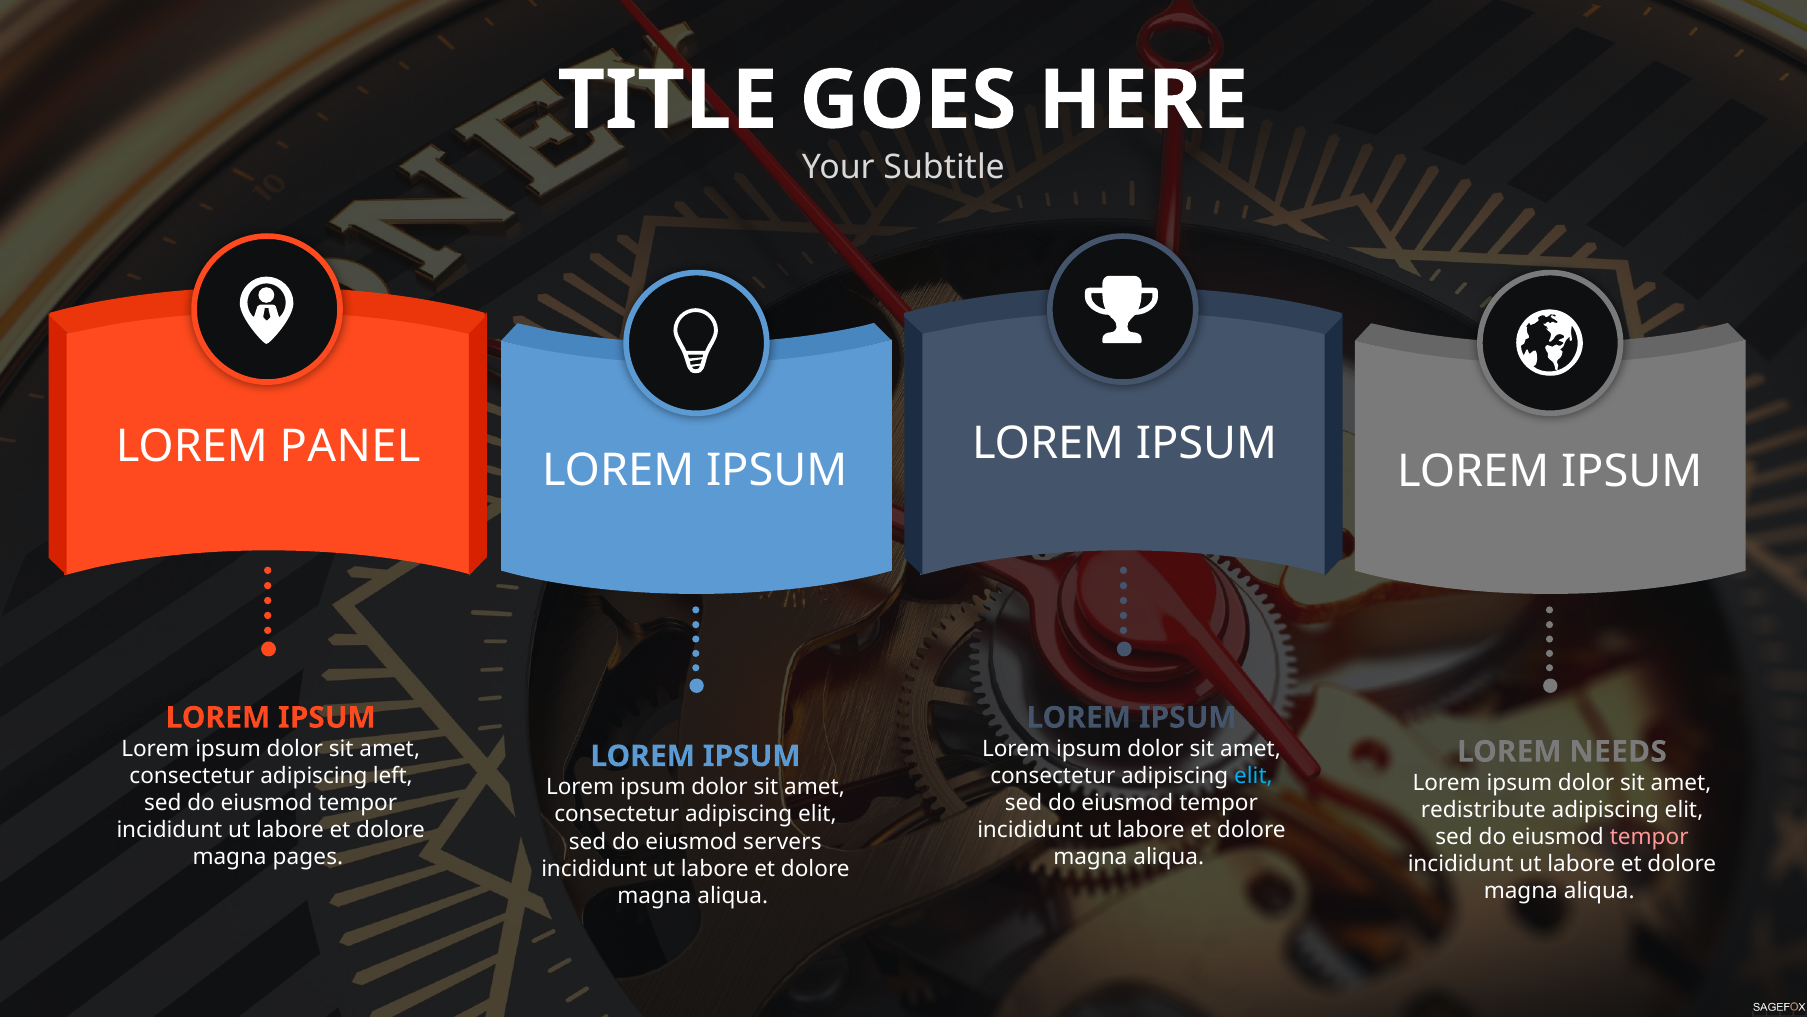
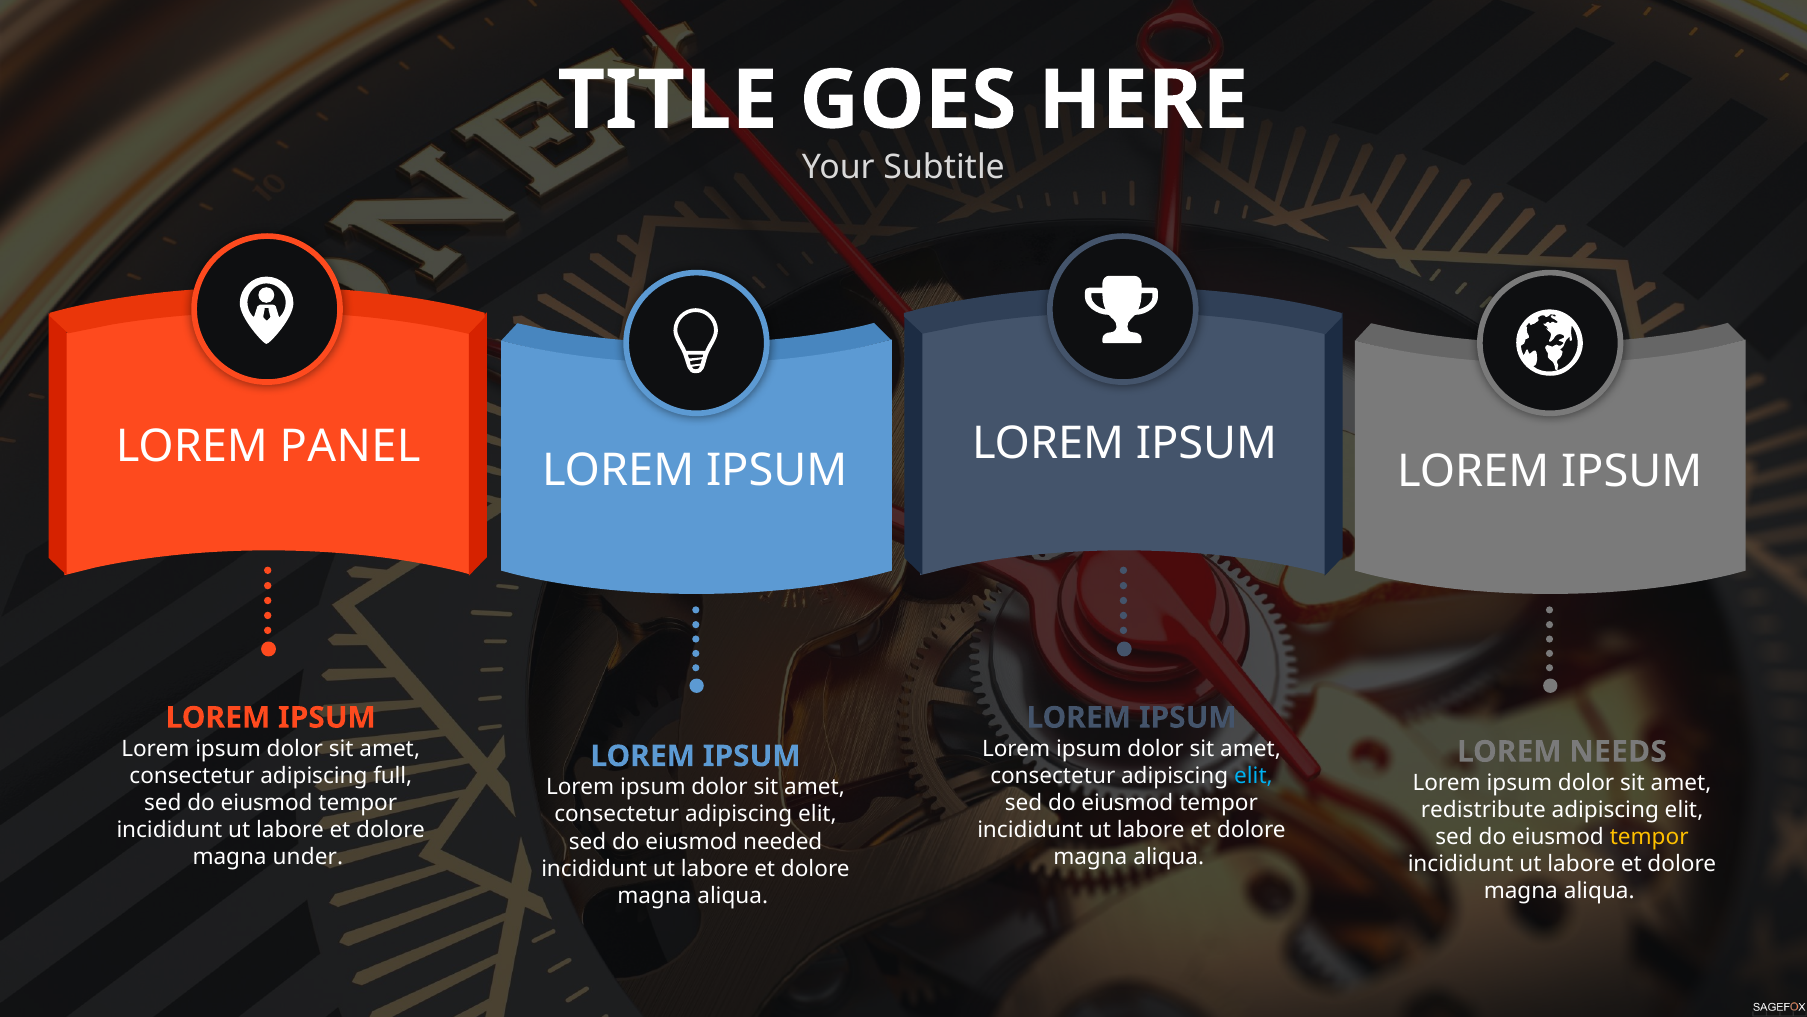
left: left -> full (393, 775)
tempor colour: pink -> yellow (1649, 837)
servers: servers -> needed (783, 841)
pages: pages -> under (308, 857)
